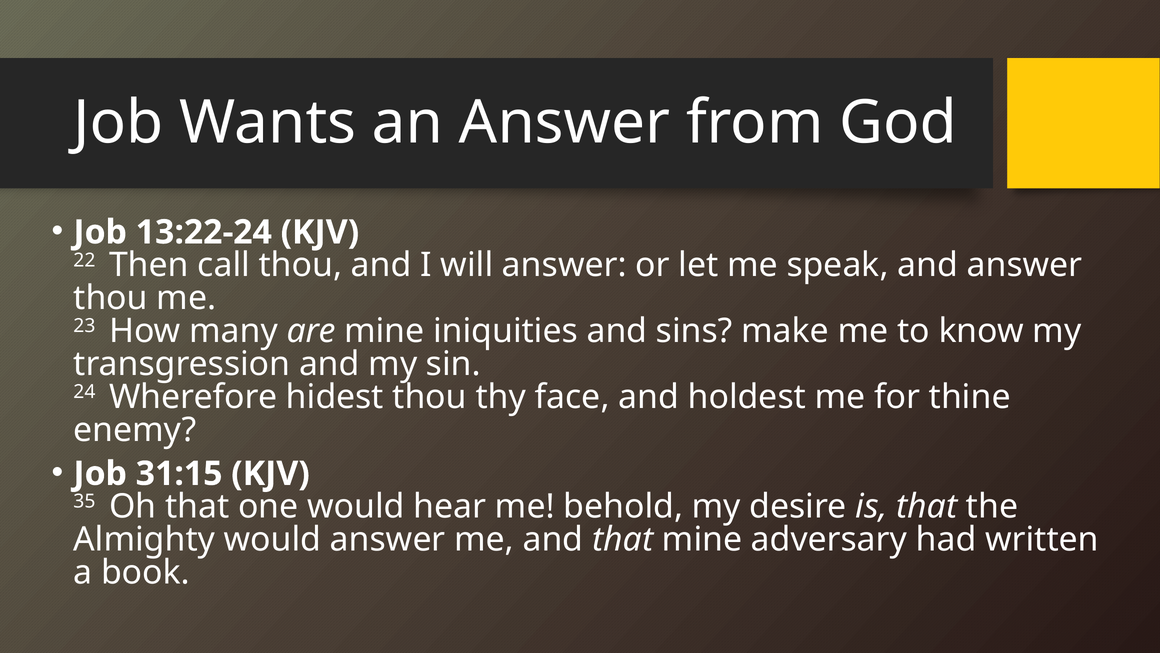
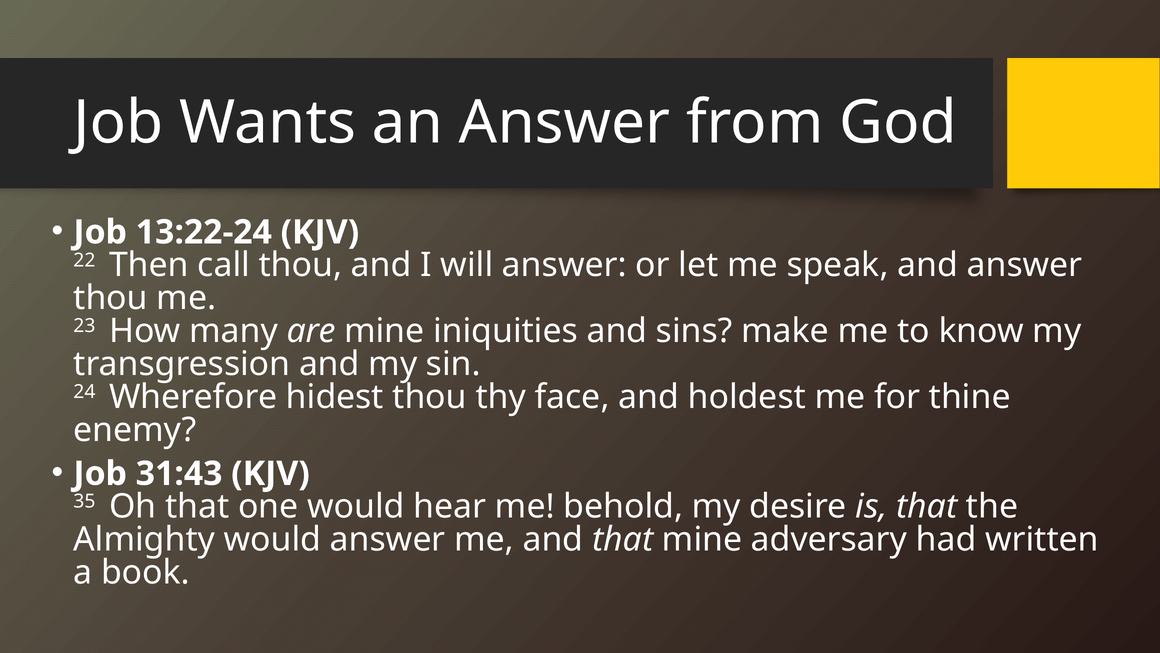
31:15: 31:15 -> 31:43 (179, 473)
